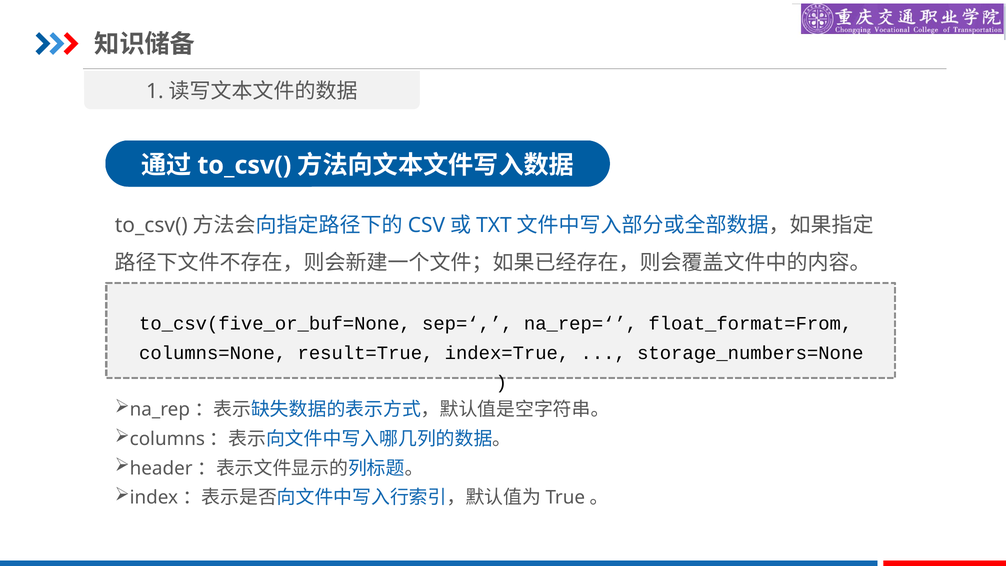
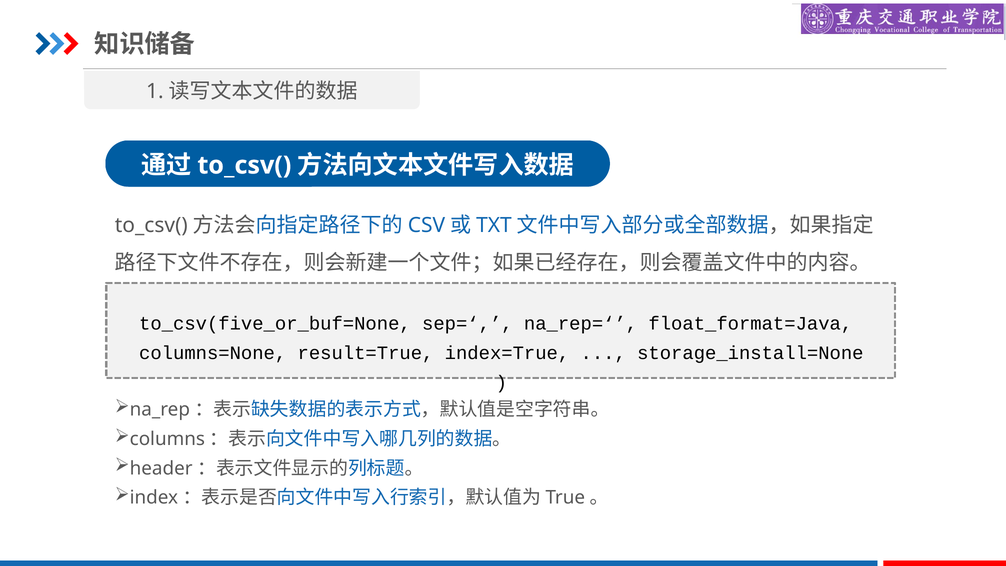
float_format=From: float_format=From -> float_format=Java (750, 324)
storage_numbers=None: storage_numbers=None -> storage_install=None (750, 353)
